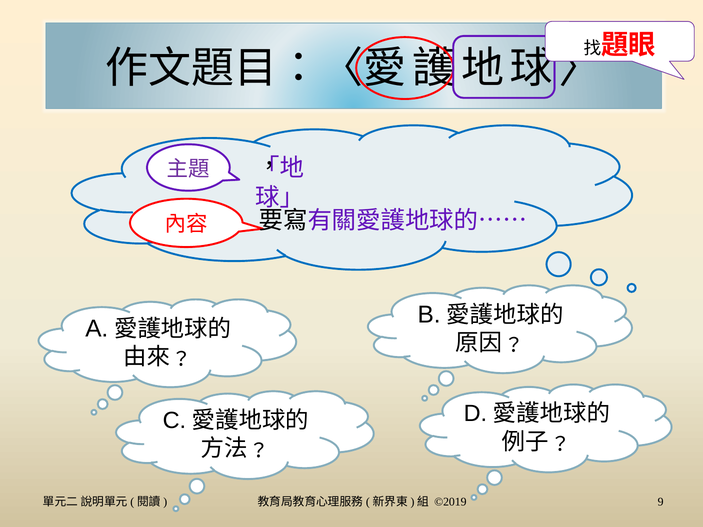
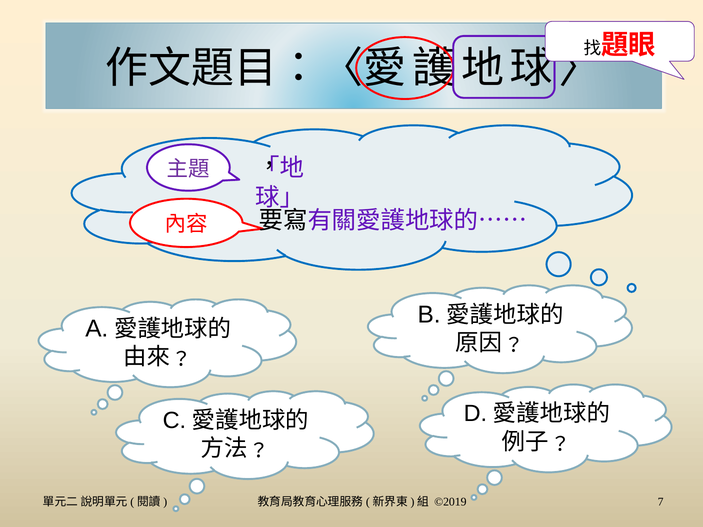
9: 9 -> 7 (661, 502)
